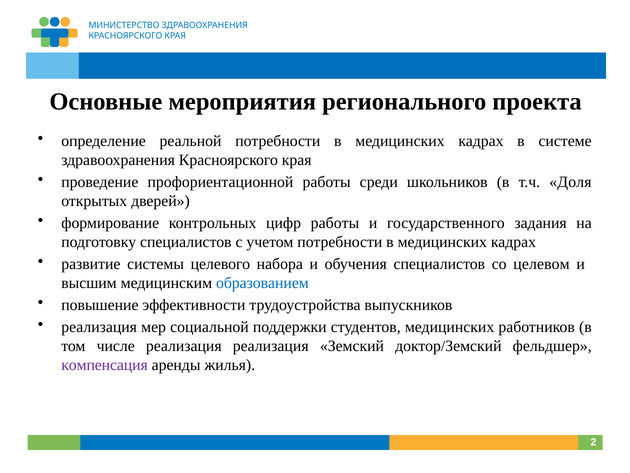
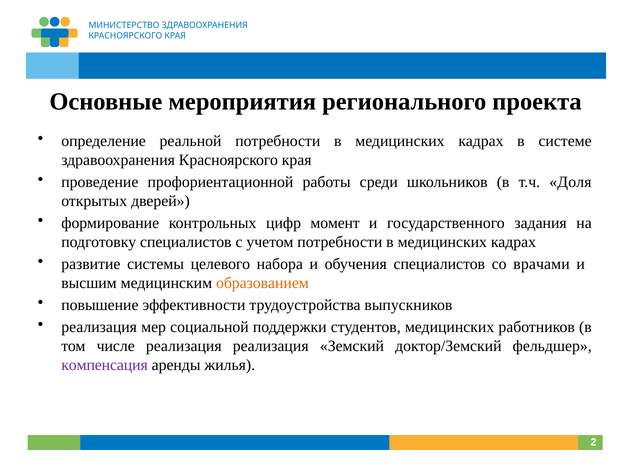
цифр работы: работы -> момент (335, 223)
целевом: целевом -> врачами (542, 264)
образованием colour: blue -> orange (262, 283)
